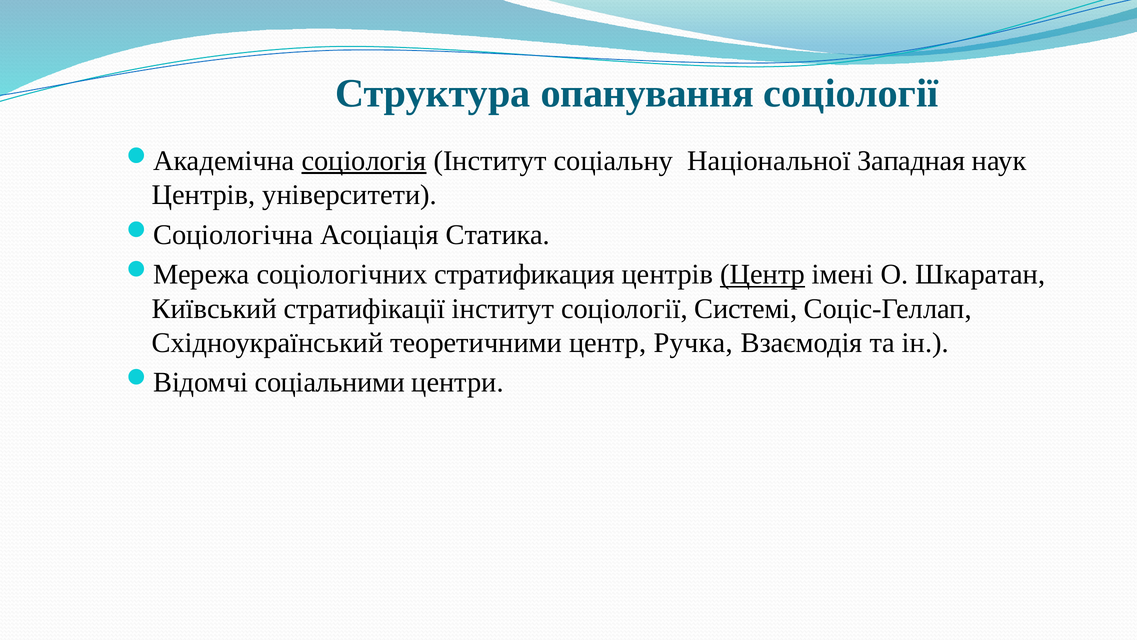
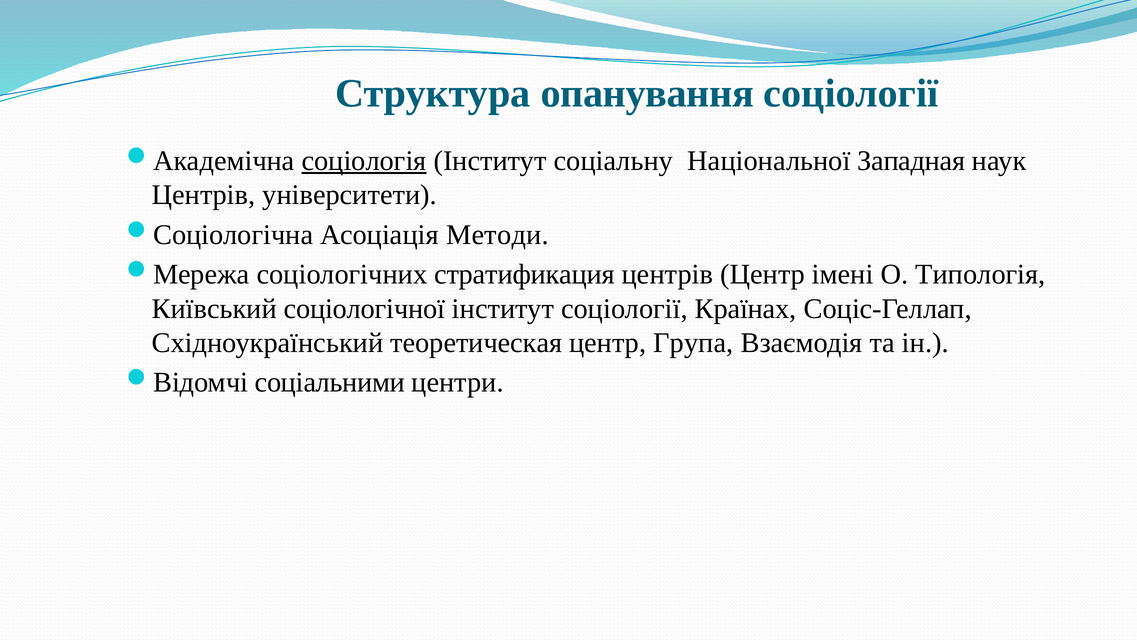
Статика: Статика -> Методи (498, 235)
Центр underline: present -> none (762, 274)
Шкаратан: Шкаратан -> Типологія (980, 274)
стратифікації: стратифікації -> соціологічної (364, 308)
Системі: Системі -> Країнах (746, 308)
теоретичними: теоретичними -> теоретическая (476, 343)
Ручка: Ручка -> Група (693, 343)
